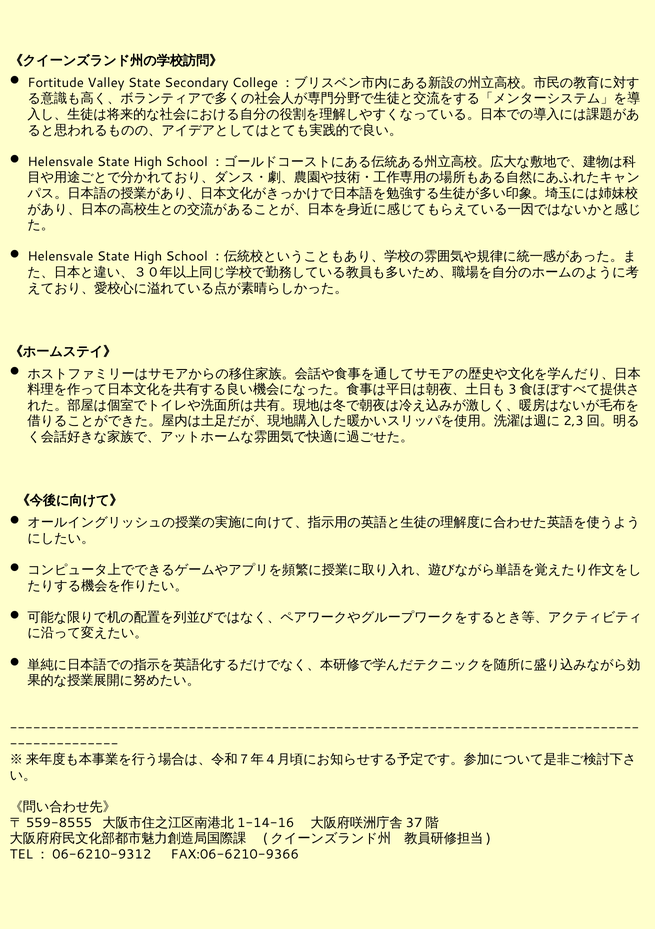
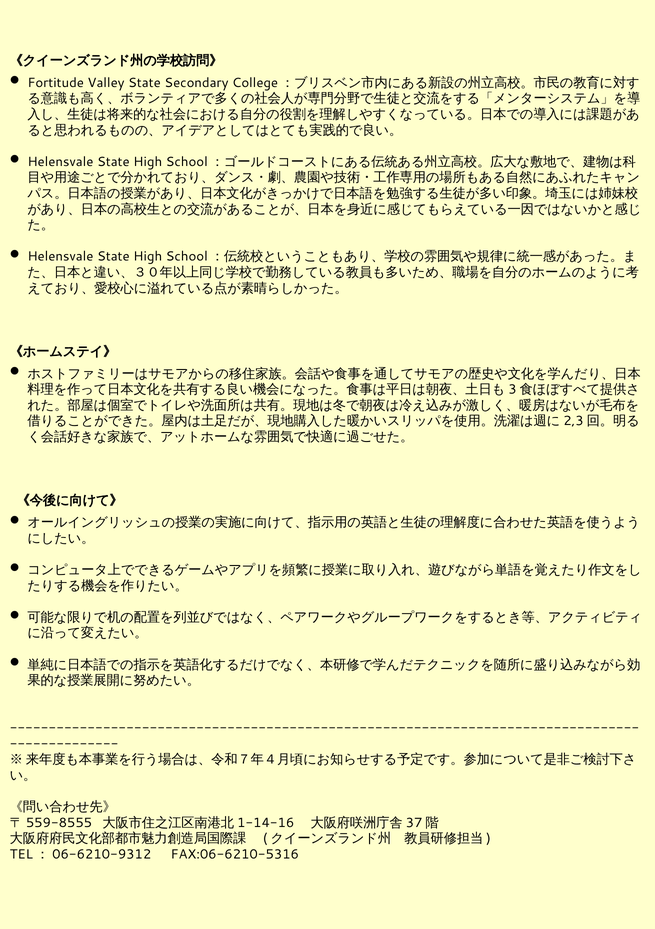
FAX:06-6210-9366: FAX:06-6210-9366 -> FAX:06-6210-5316 (235, 854)
